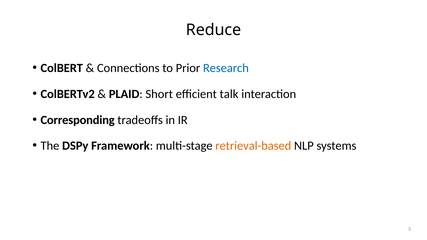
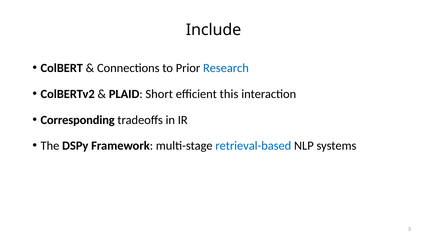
Reduce: Reduce -> Include (214, 30)
talk: talk -> this (229, 94)
retrieval-based colour: orange -> blue (253, 146)
